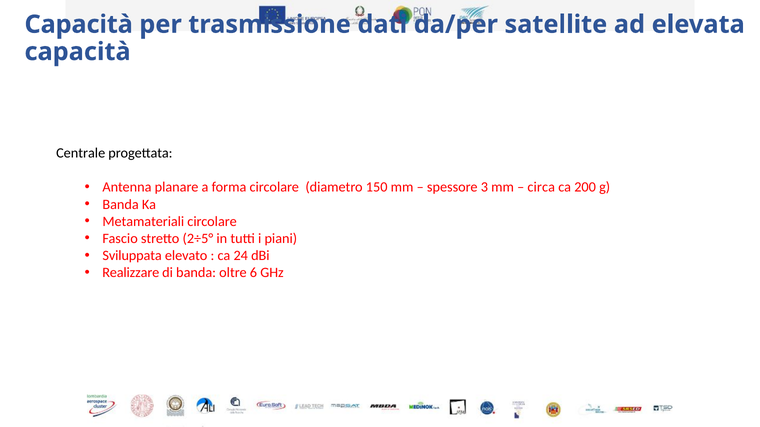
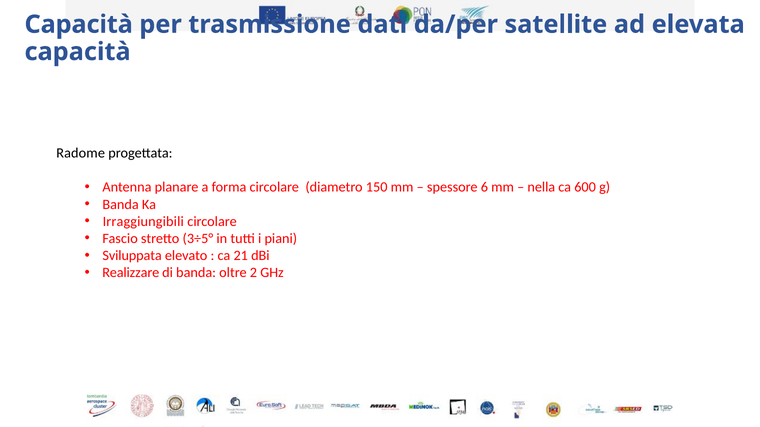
Centrale: Centrale -> Radome (81, 153)
3: 3 -> 6 (484, 187)
circa: circa -> nella (541, 187)
200: 200 -> 600 (585, 187)
Metamateriali: Metamateriali -> Irraggiungibili (143, 222)
2÷5°: 2÷5° -> 3÷5° (198, 239)
24: 24 -> 21 (241, 256)
6: 6 -> 2 (253, 273)
